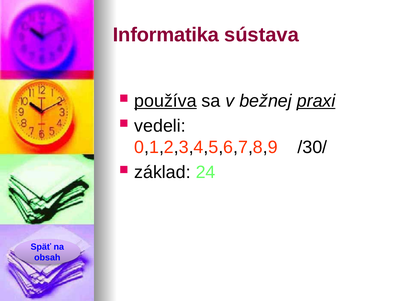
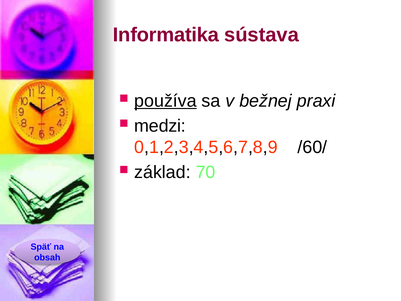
praxi underline: present -> none (316, 101)
vedeli: vedeli -> medzi (160, 126)
/30/: /30/ -> /60/ (312, 147)
24: 24 -> 70 (206, 172)
